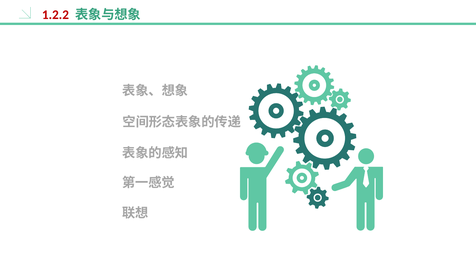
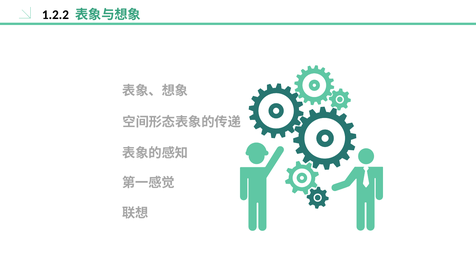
1.2.2 colour: red -> black (55, 15)
